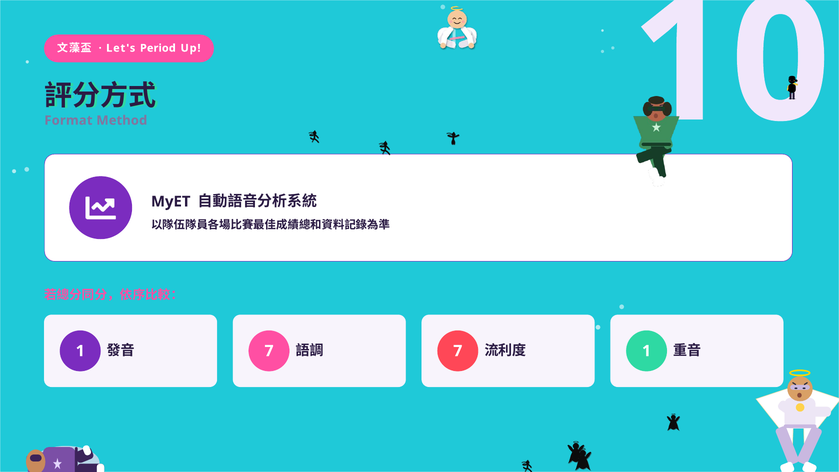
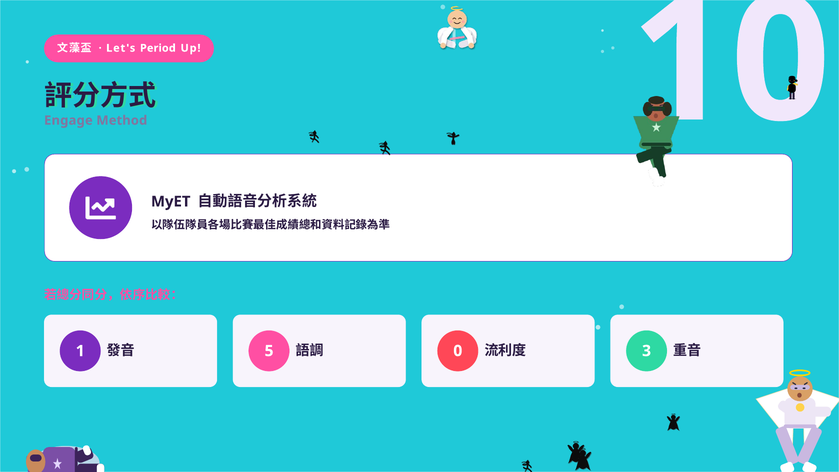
Format: Format -> Engage (68, 120)
7: 7 -> 5 (269, 351)
7: 7 -> 0 (458, 351)
1: 1 -> 3 (647, 351)
